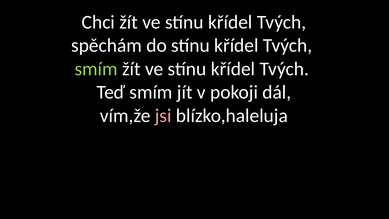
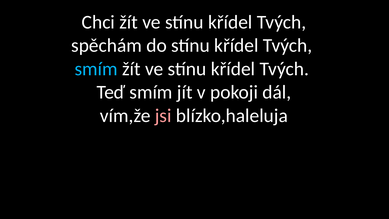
smím colour: light green -> light blue (96, 69)
